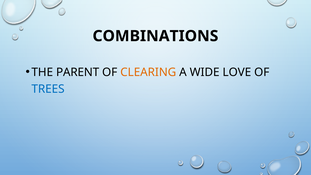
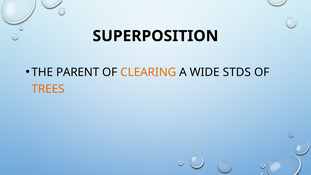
COMBINATIONS: COMBINATIONS -> SUPERPOSITION (155, 36)
LOVE: LOVE -> STDS (237, 72)
TREES colour: blue -> orange (48, 89)
